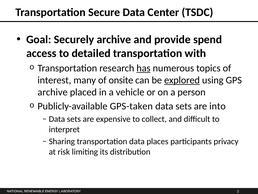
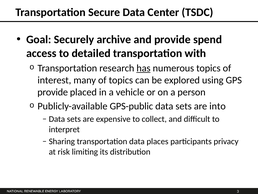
of onsite: onsite -> topics (121, 80)
explored underline: present -> none (182, 80)
archive: archive -> provide (53, 92)
GPS-taken: GPS-taken -> GPS-public (131, 106)
